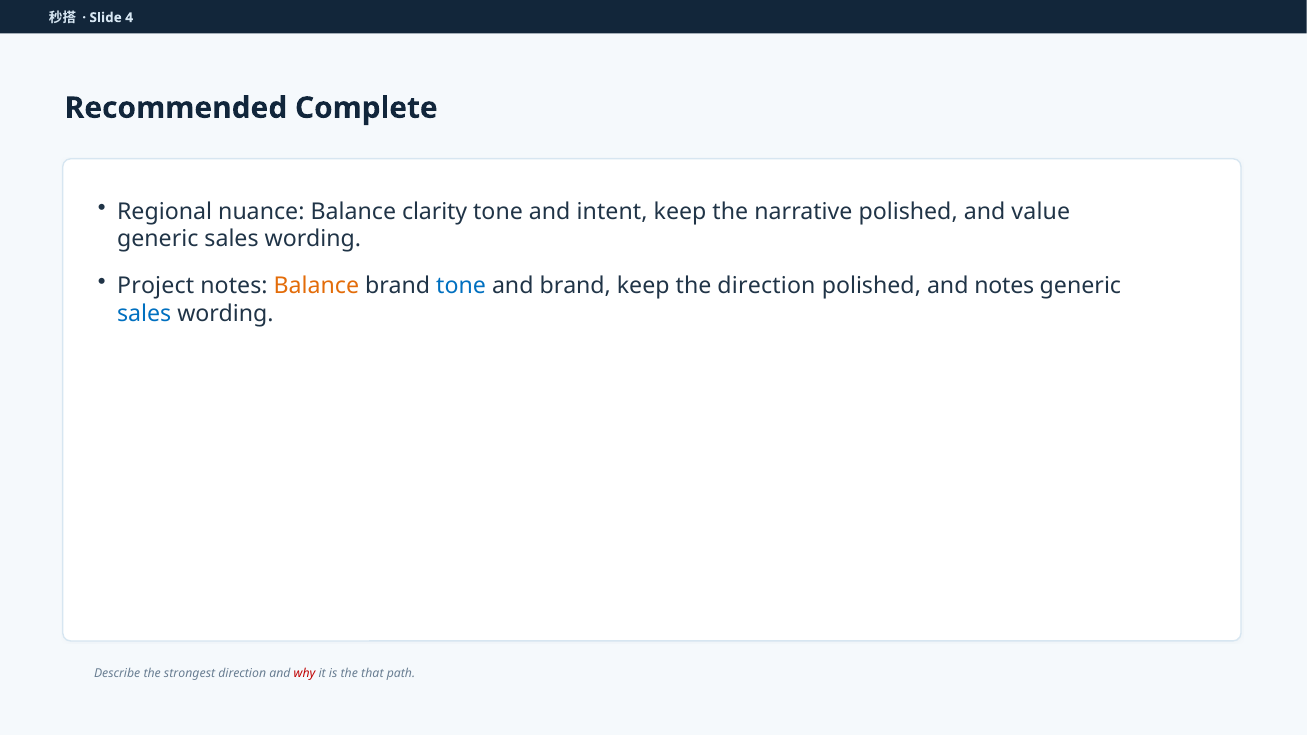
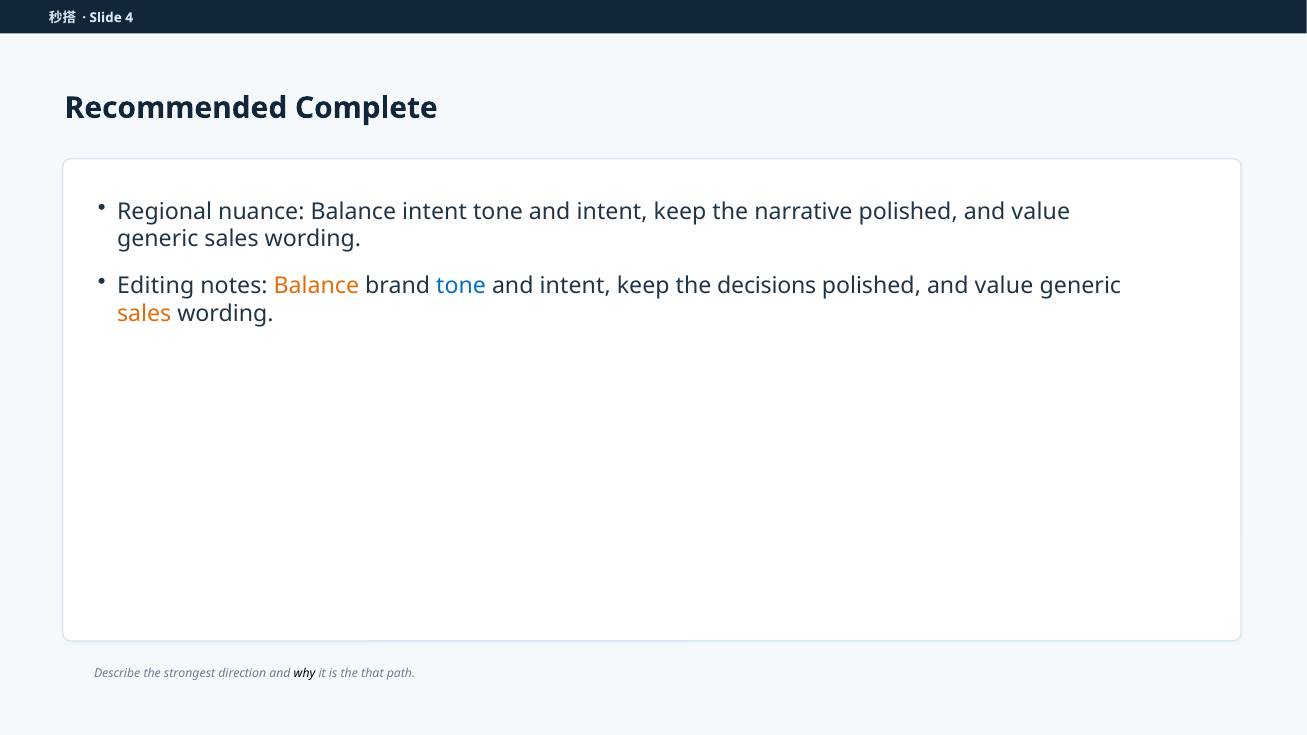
Balance clarity: clarity -> intent (435, 212)
Project: Project -> Editing (156, 286)
brand: brand -> intent (575, 286)
the direction: direction -> decisions (767, 286)
notes: notes -> value (1004, 286)
sales colour: blue -> orange (144, 314)
why colour: red -> black (305, 673)
